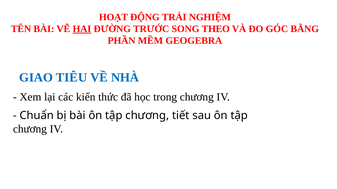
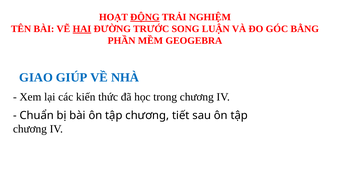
ĐỘNG underline: none -> present (145, 17)
THEO: THEO -> LUẬN (216, 29)
TIÊU: TIÊU -> GIÚP (72, 78)
